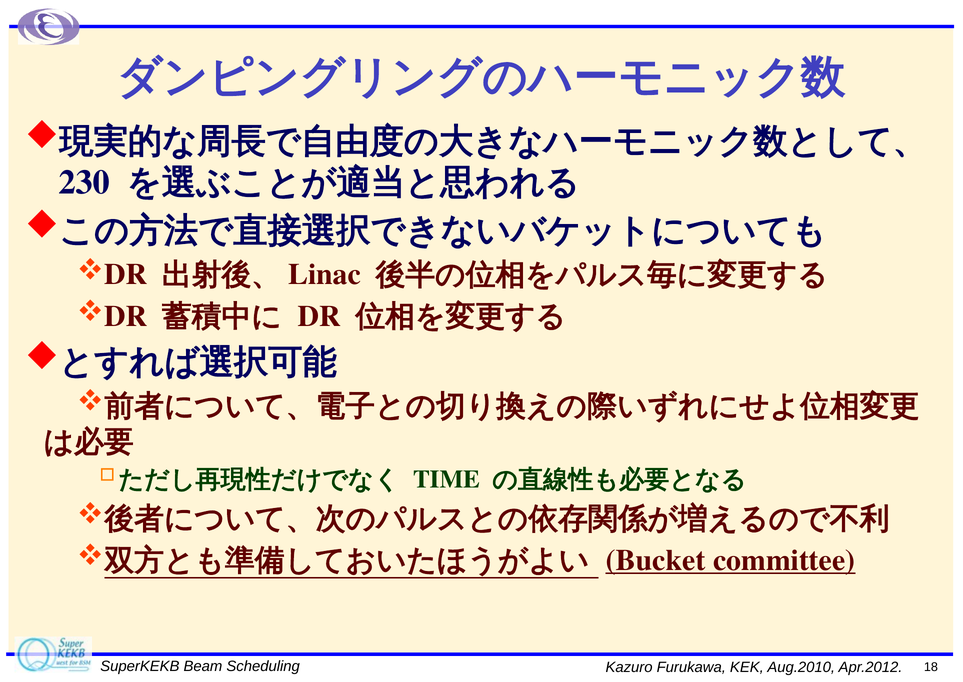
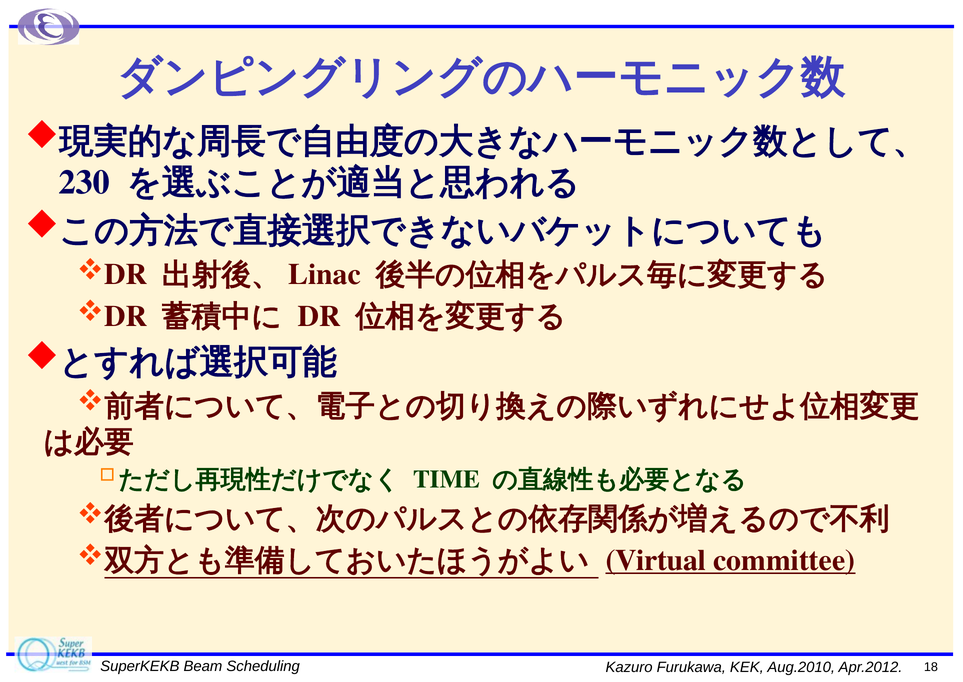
Bucket: Bucket -> Virtual (656, 560)
